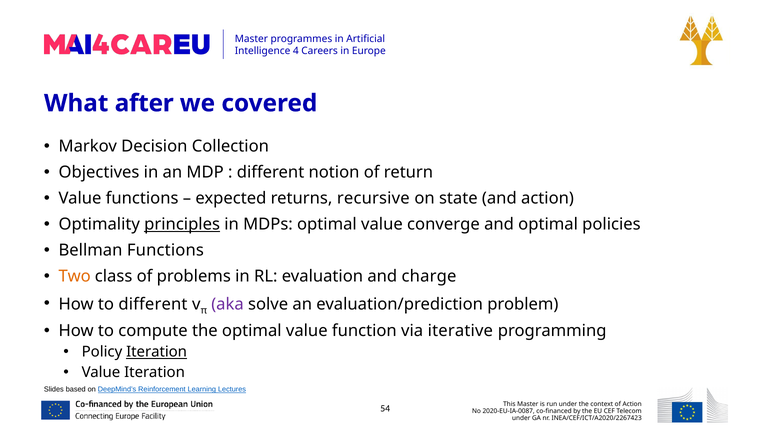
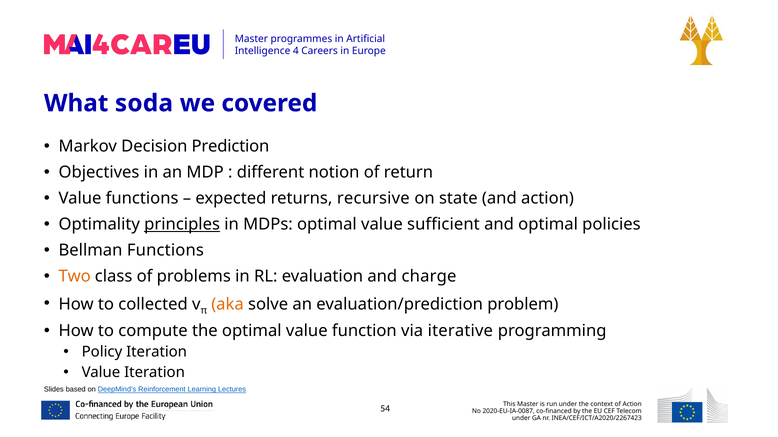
after: after -> soda (144, 103)
Collection: Collection -> Prediction (230, 146)
converge: converge -> sufficient (443, 225)
to different: different -> collected (153, 305)
aka colour: purple -> orange (228, 305)
Iteration underline: present -> none (157, 352)
